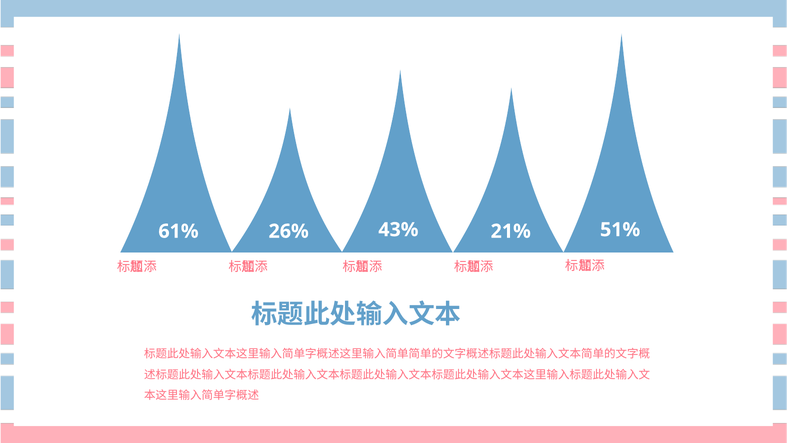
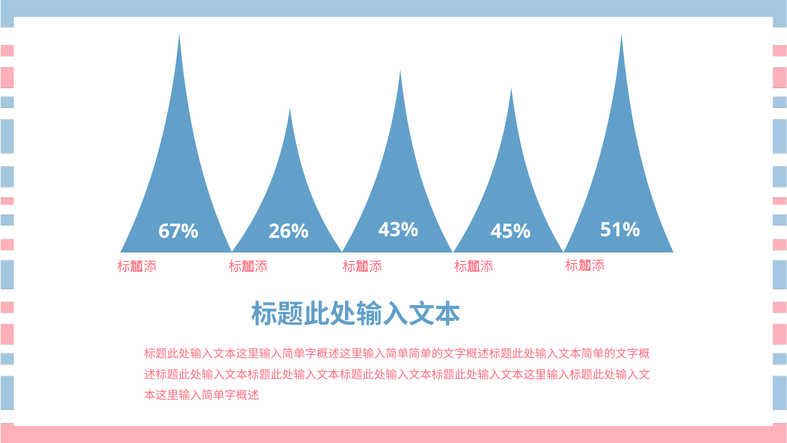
61%: 61% -> 67% (178, 231)
21%: 21% -> 45% (511, 231)
